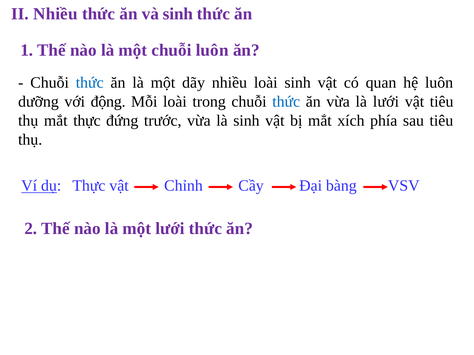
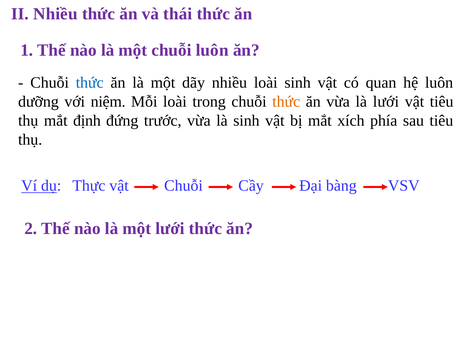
và sinh: sinh -> thái (178, 14)
động: động -> niệm (108, 102)
thức colour: blue -> orange (286, 102)
mắt thực: thực -> định (87, 121)
vật Chỉnh: Chỉnh -> Chuỗi (183, 186)
